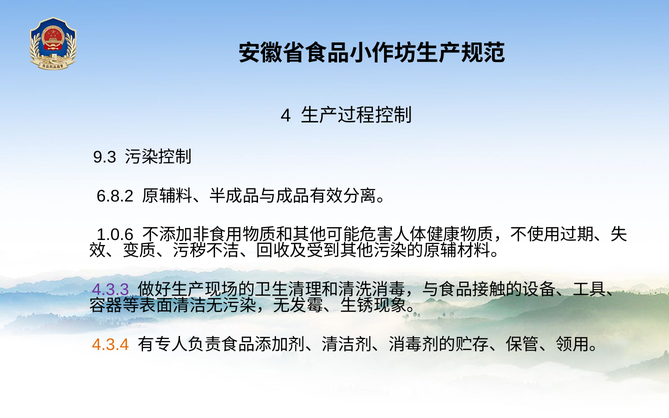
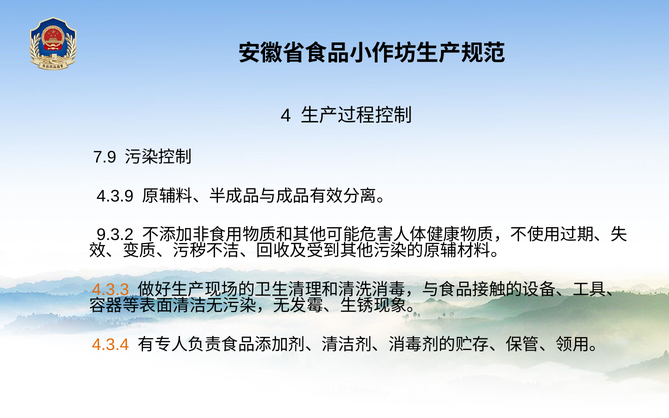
9.3: 9.3 -> 7.9 (105, 157)
6.8.2: 6.8.2 -> 4.3.9 (115, 196)
1.0.6: 1.0.6 -> 9.3.2 (115, 235)
4.3.3 colour: purple -> orange (111, 290)
